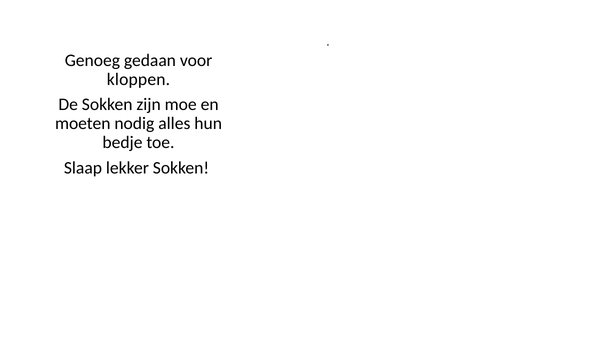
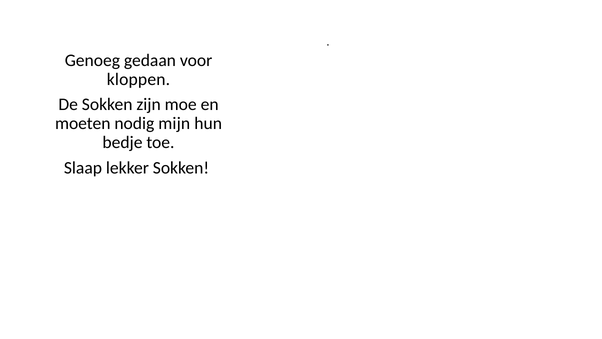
alles: alles -> mijn (174, 123)
